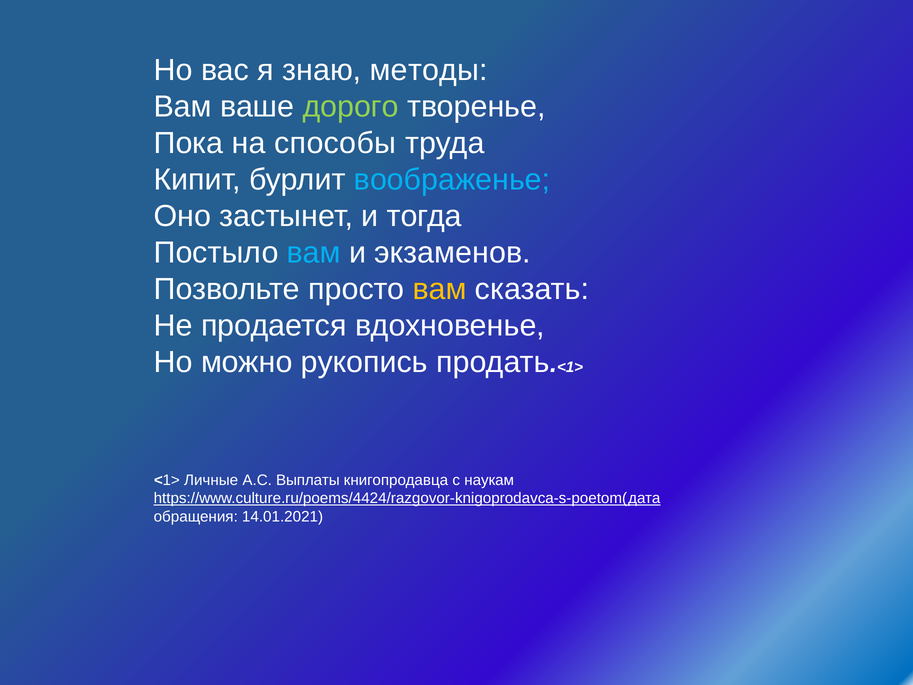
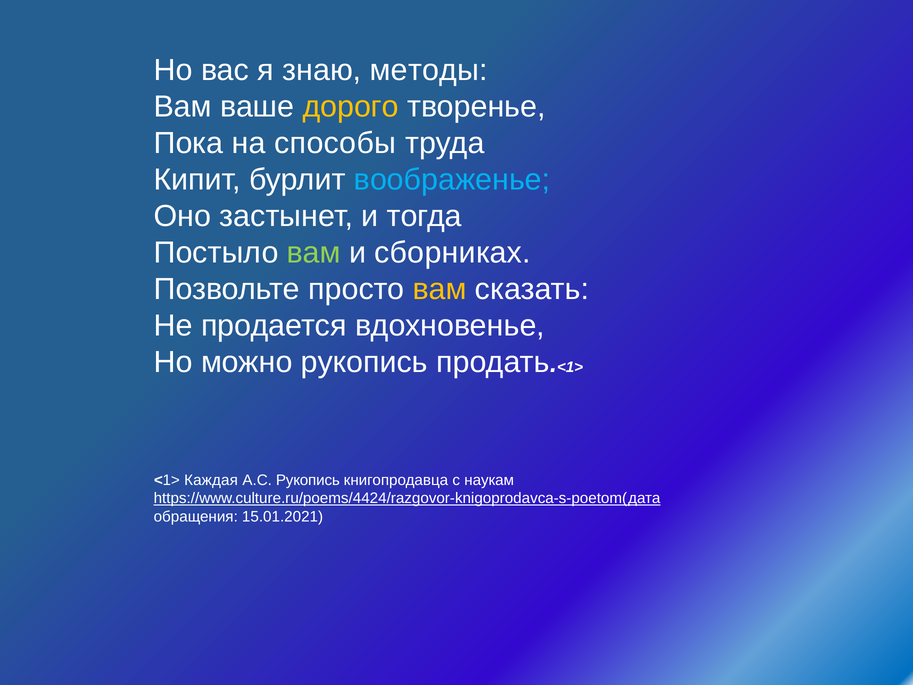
дорого colour: light green -> yellow (351, 107)
вам colour: light blue -> light green (314, 253)
экзаменов: экзаменов -> сборниках (452, 253)
Личные: Личные -> Каждая (211, 480)
А.С Выплаты: Выплаты -> Рукопись (308, 480)
14.01.2021: 14.01.2021 -> 15.01.2021 (283, 516)
